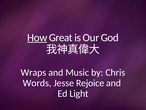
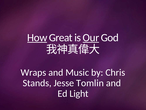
Our underline: none -> present (91, 37)
Words: Words -> Stands (37, 83)
Rejoice: Rejoice -> Tomlin (90, 83)
